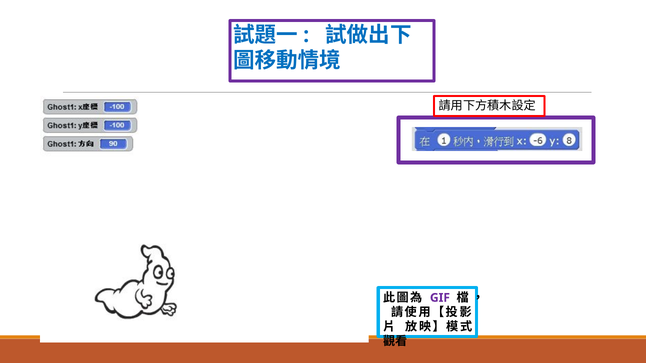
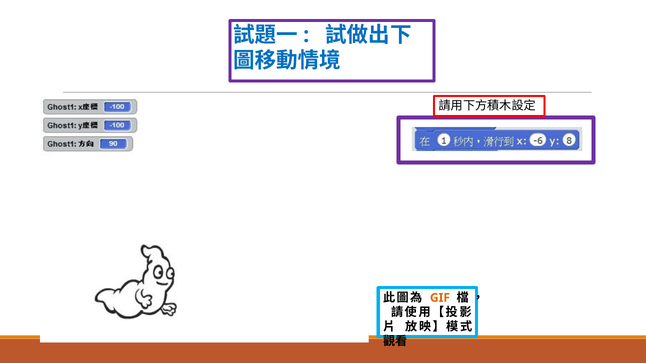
GIF colour: purple -> orange (440, 298)
